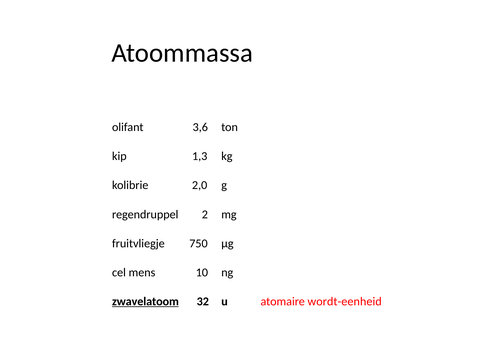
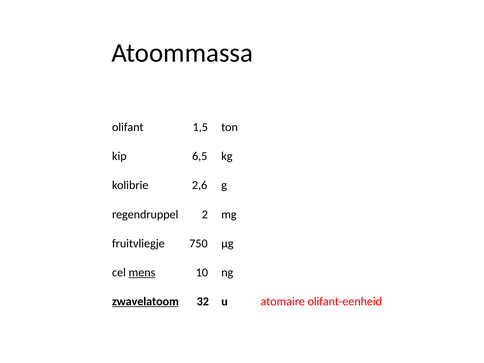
3,6: 3,6 -> 1,5 (200, 127)
1,3: 1,3 -> 6,5 (200, 156)
2,0: 2,0 -> 2,6 (200, 185)
mens underline: none -> present (142, 272)
wordt-eenheid: wordt-eenheid -> olifant-eenheid (345, 301)
